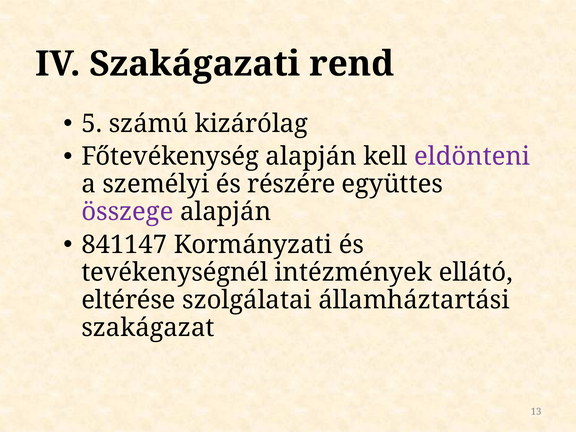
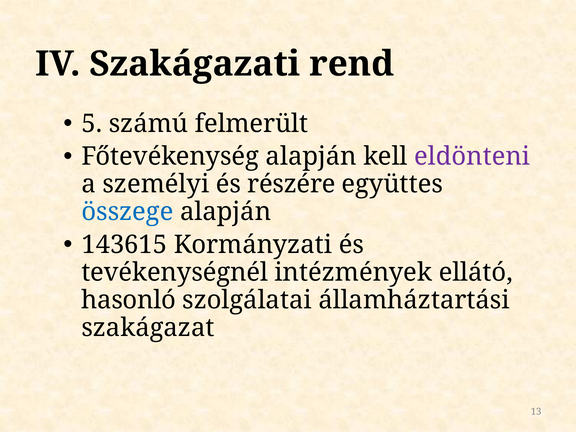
kizárólag: kizárólag -> felmerült (252, 124)
összege colour: purple -> blue (127, 212)
841147: 841147 -> 143615 (124, 245)
eltérése: eltérése -> hasonló (129, 300)
